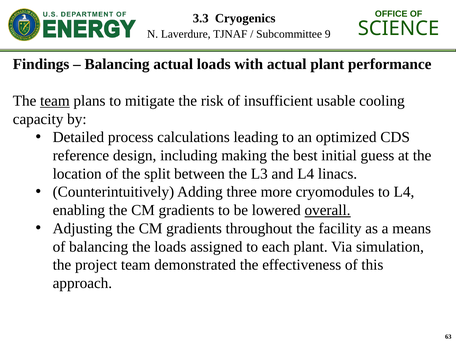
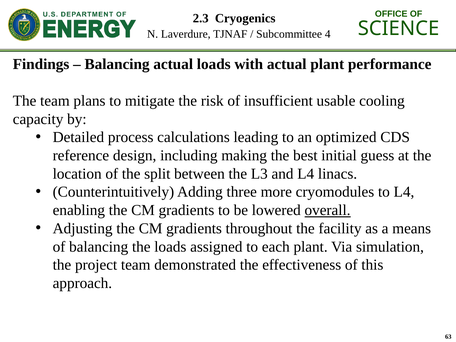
3.3: 3.3 -> 2.3 (201, 18)
9: 9 -> 4 (328, 34)
team underline: present -> none (55, 101)
